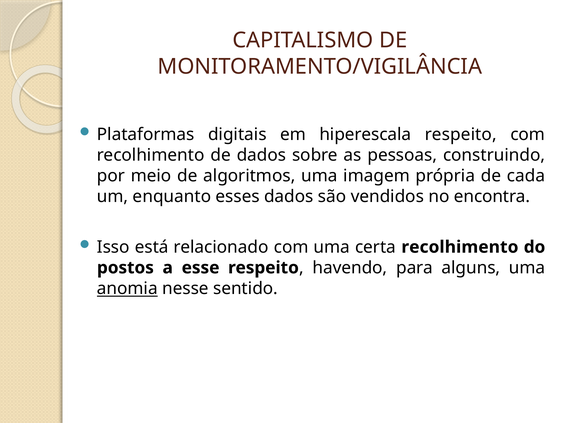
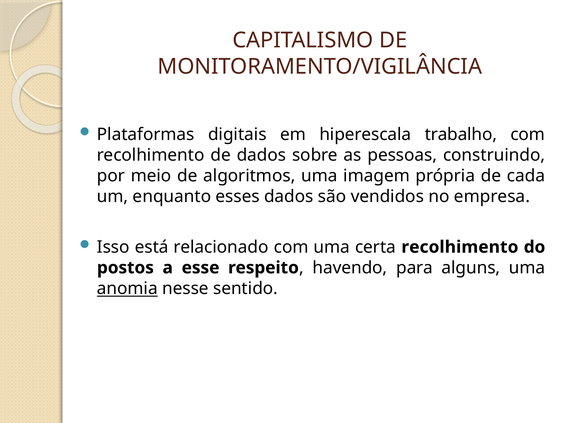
hiperescala respeito: respeito -> trabalho (461, 134)
encontra: encontra -> empresa (492, 196)
